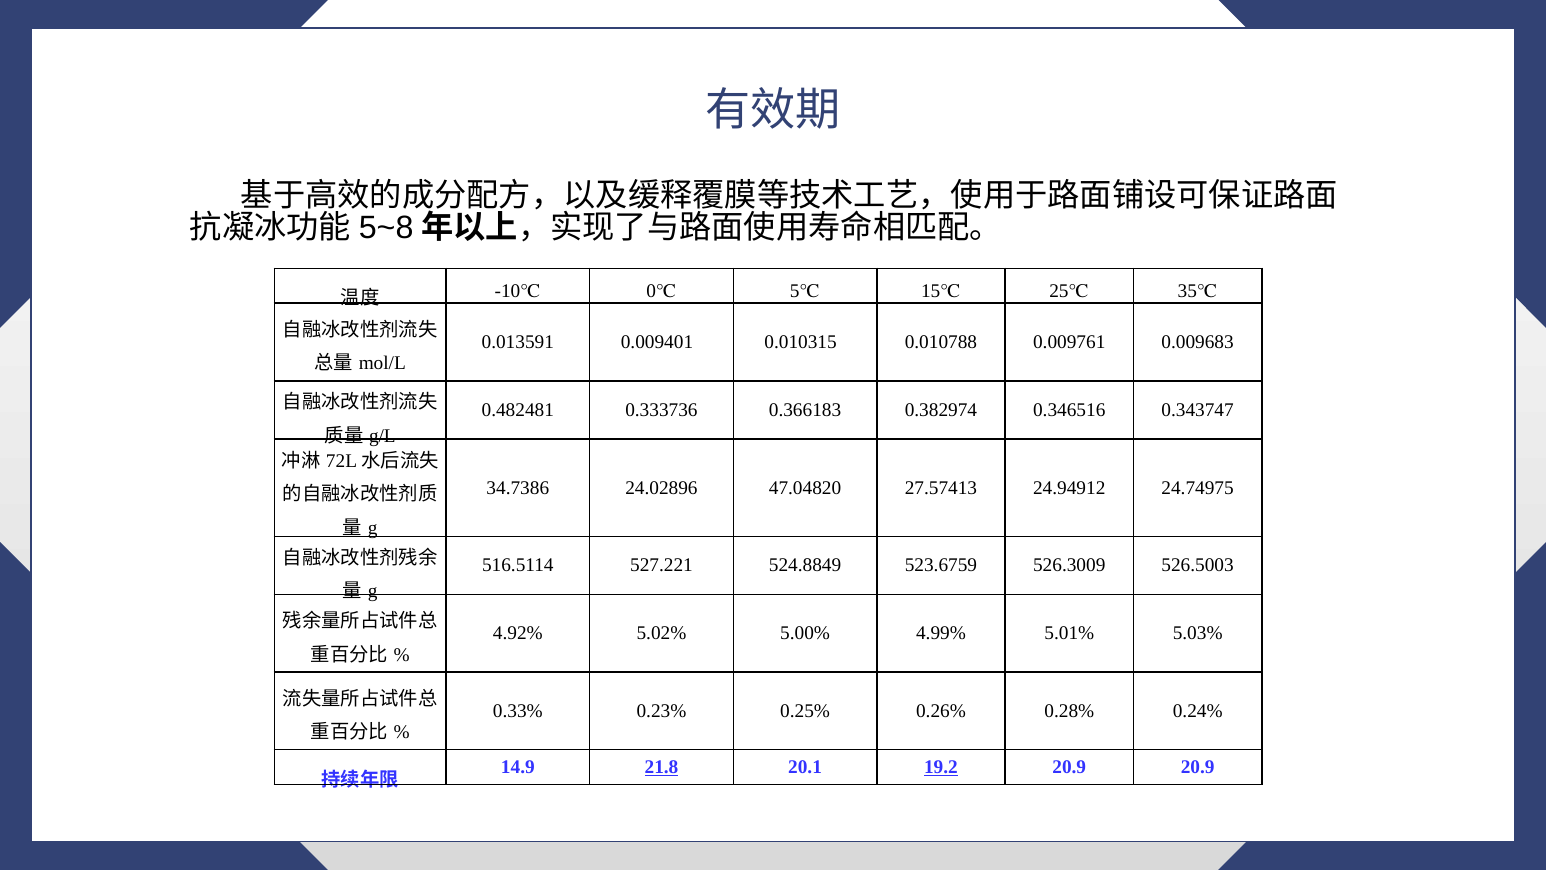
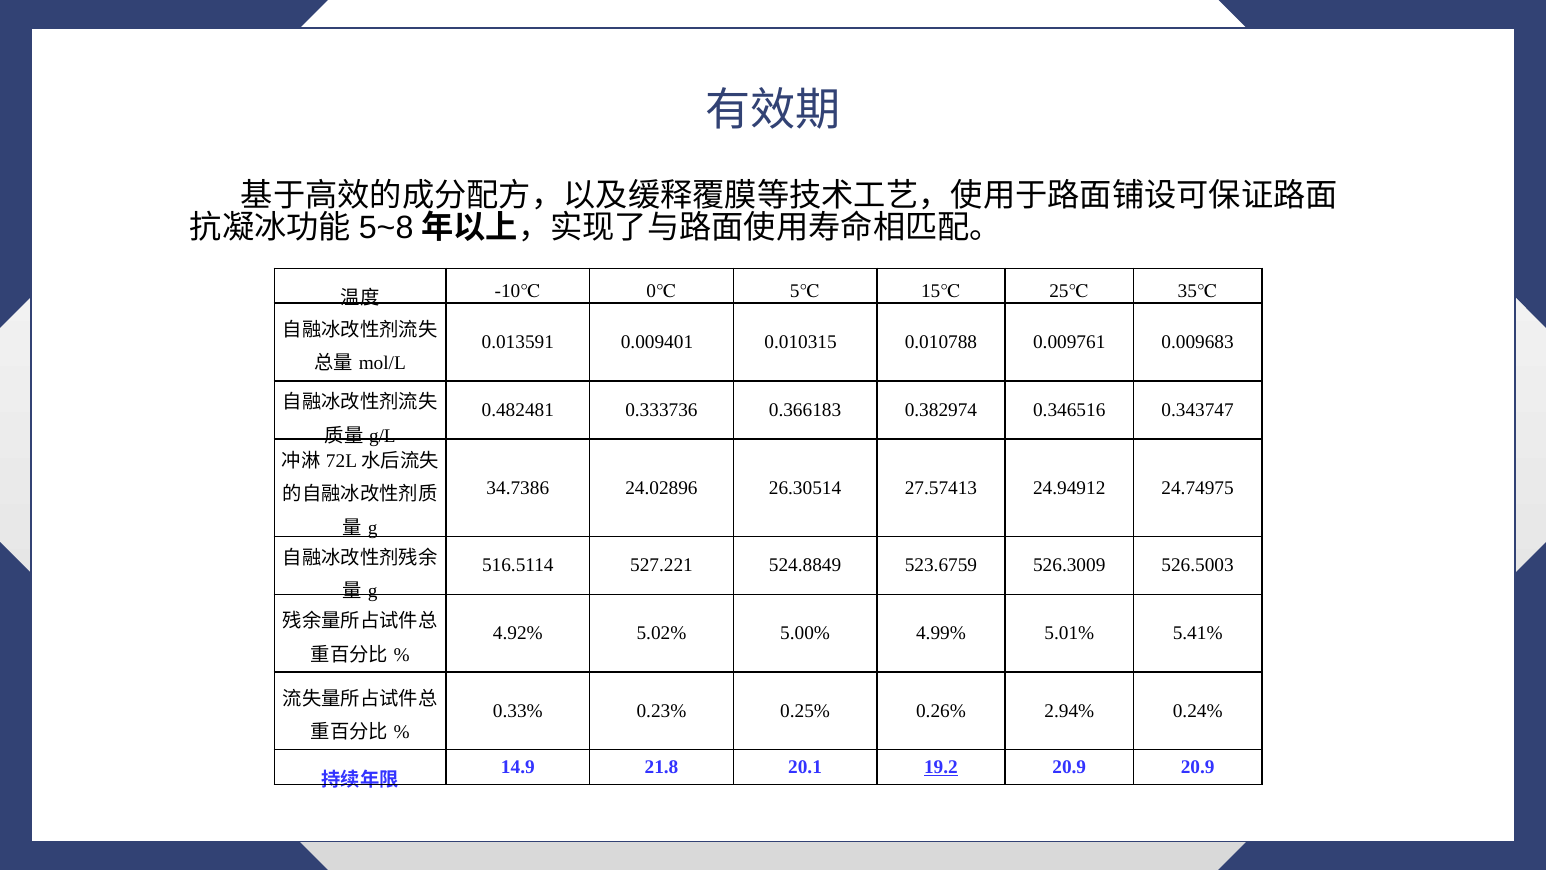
47.04820: 47.04820 -> 26.30514 (805, 488)
5.03%: 5.03% -> 5.41% (1198, 633)
0.28%: 0.28% -> 2.94% (1069, 711)
21.8 underline: present -> none (661, 767)
